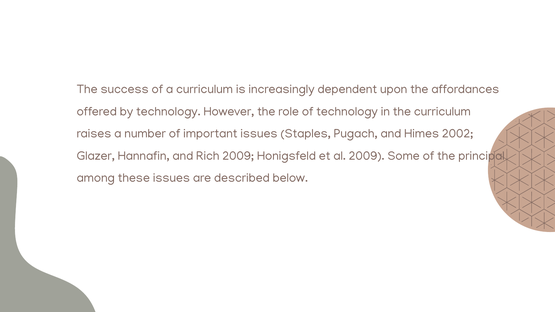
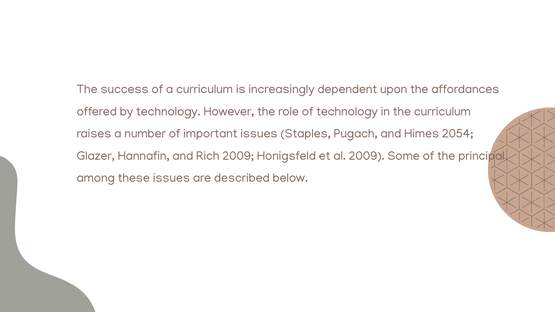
2002: 2002 -> 2054 (458, 134)
